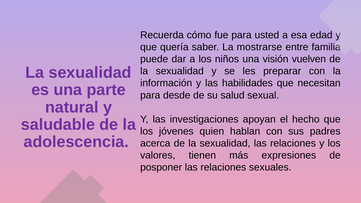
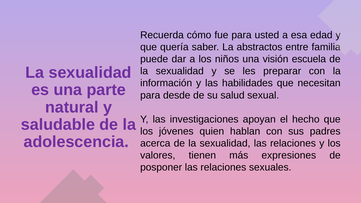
mostrarse: mostrarse -> abstractos (259, 47)
vuelven: vuelven -> escuela (309, 59)
